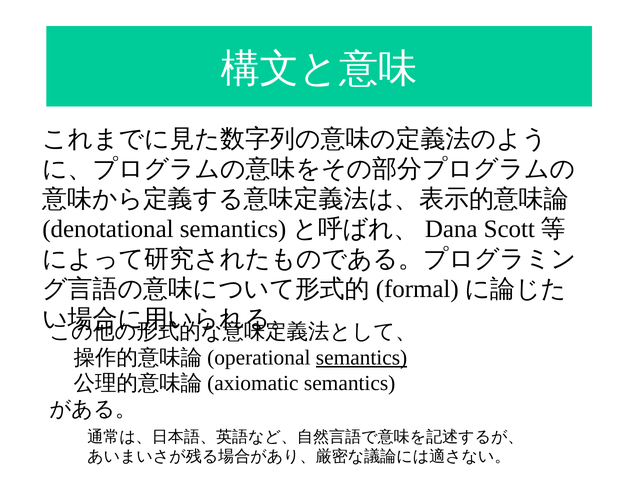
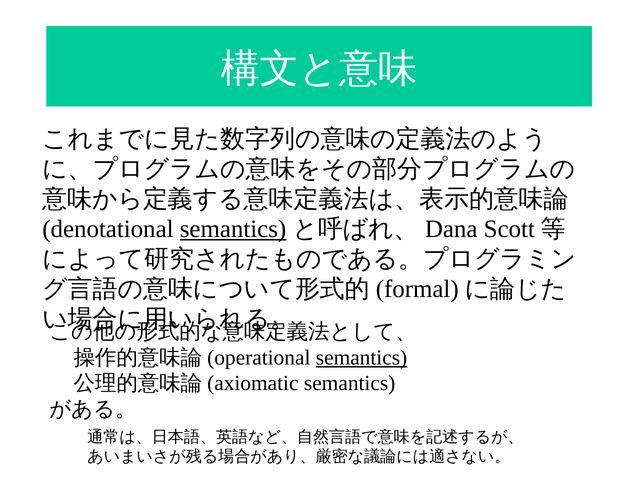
semantics underline: none -> present (233, 229)
